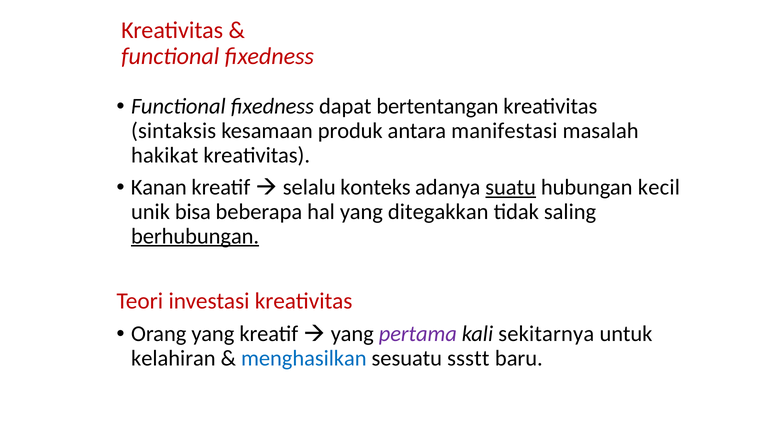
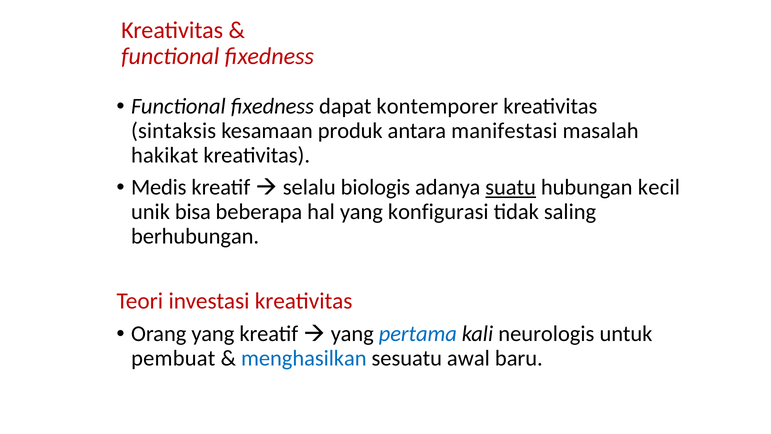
bertentangan: bertentangan -> kontemporer (437, 106)
Kanan: Kanan -> Medis (159, 187)
konteks: konteks -> biologis (375, 187)
ditegakkan: ditegakkan -> konfigurasi (438, 212)
berhubungan underline: present -> none (195, 236)
pertama colour: purple -> blue (418, 334)
sekitarnya: sekitarnya -> neurologis (546, 334)
kelahiran: kelahiran -> pembuat (173, 358)
ssstt: ssstt -> awal (468, 358)
